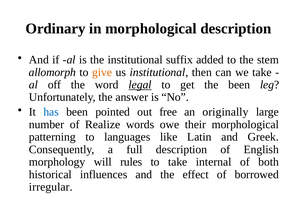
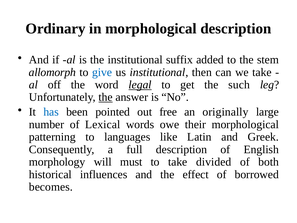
give colour: orange -> blue (102, 72)
the been: been -> such (239, 85)
the underline: none -> present (106, 97)
Realize: Realize -> Lexical (103, 124)
rules: rules -> must (131, 162)
internal: internal -> divided (214, 162)
irregular: irregular -> becomes (51, 187)
